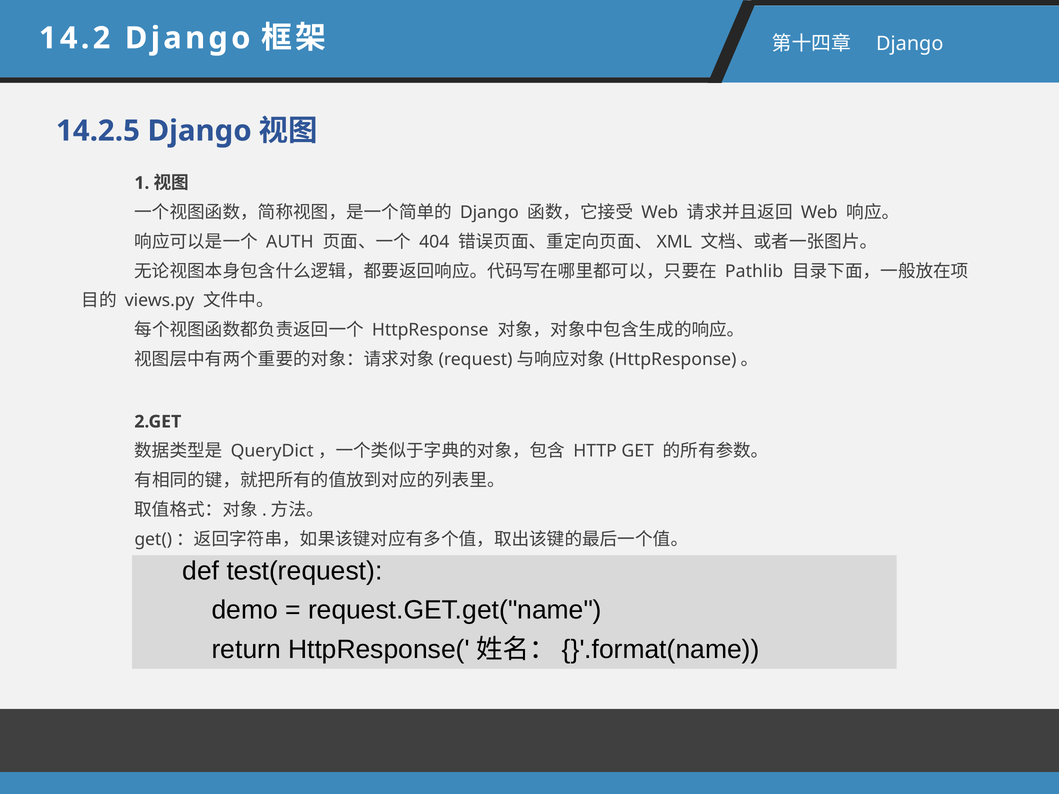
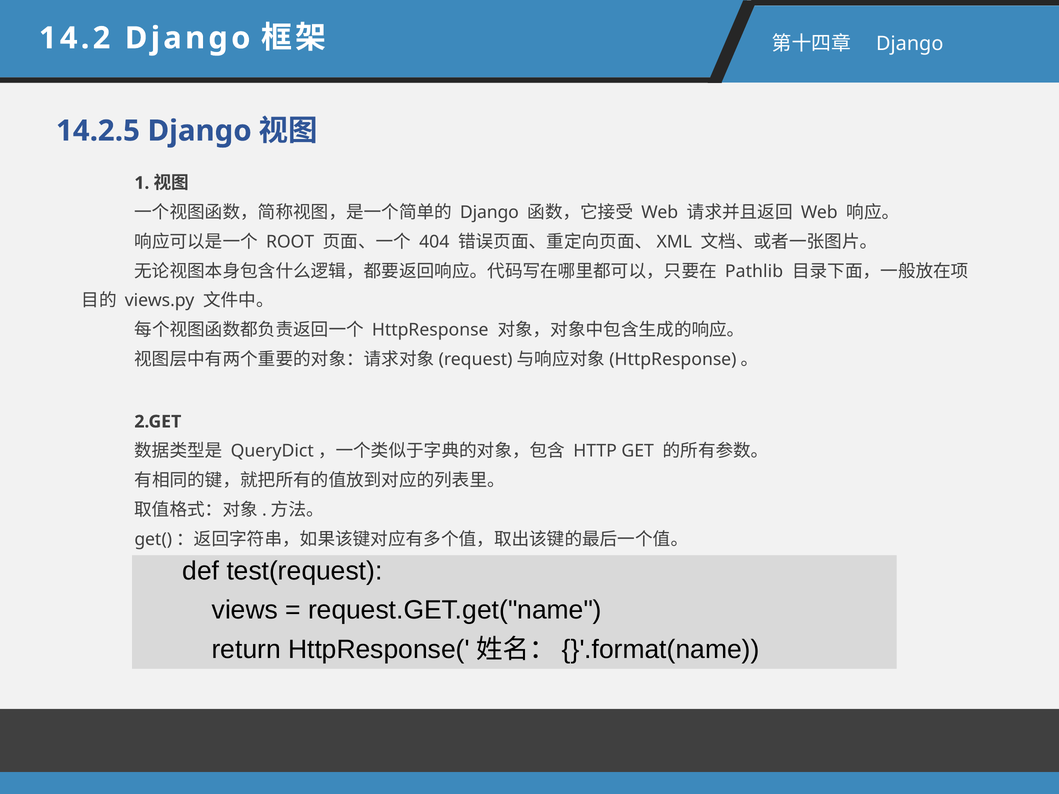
AUTH: AUTH -> ROOT (290, 242)
demo: demo -> views (245, 610)
